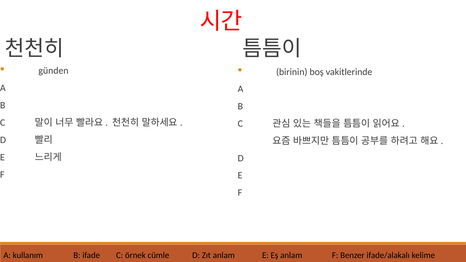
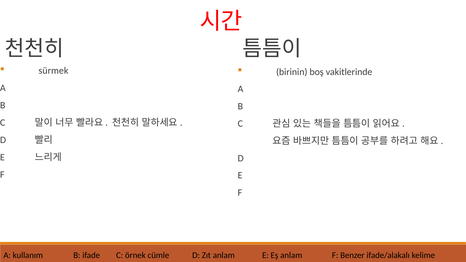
günden: günden -> sürmek (53, 71)
